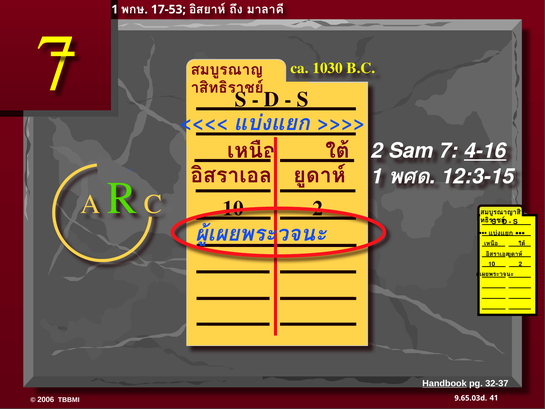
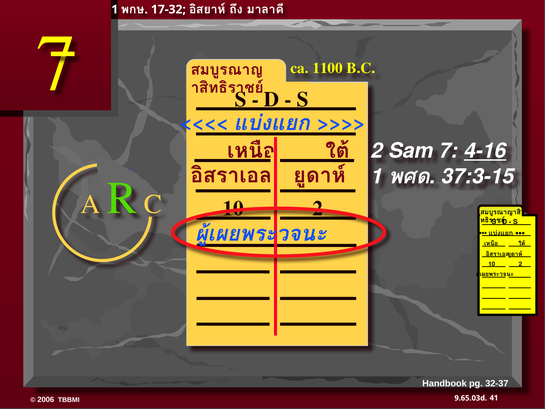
17-53: 17-53 -> 17-32 (168, 9)
1030: 1030 -> 1100 (328, 68)
12:3-15: 12:3-15 -> 37:3-15 (478, 176)
Handbook underline: present -> none (444, 383)
